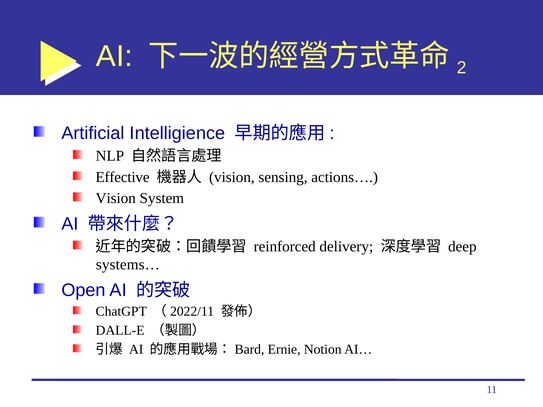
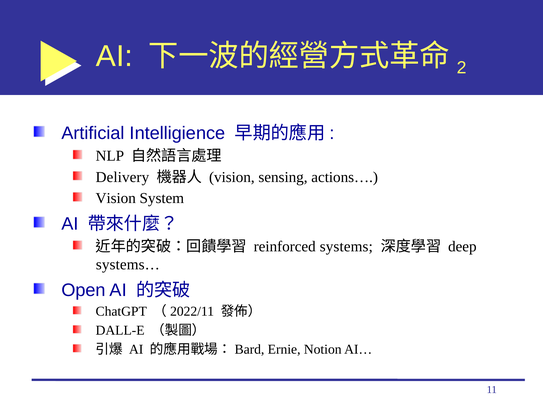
Effective: Effective -> Delivery (122, 177)
delivery: delivery -> systems (346, 247)
